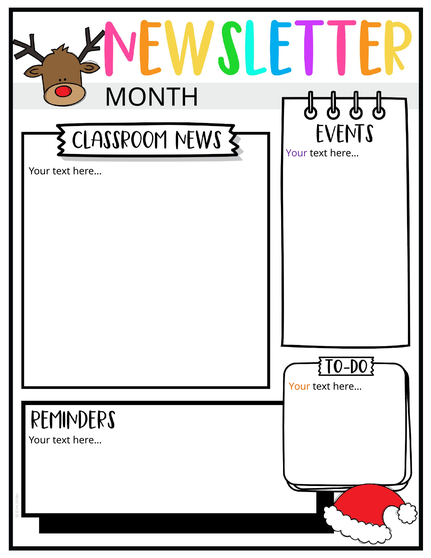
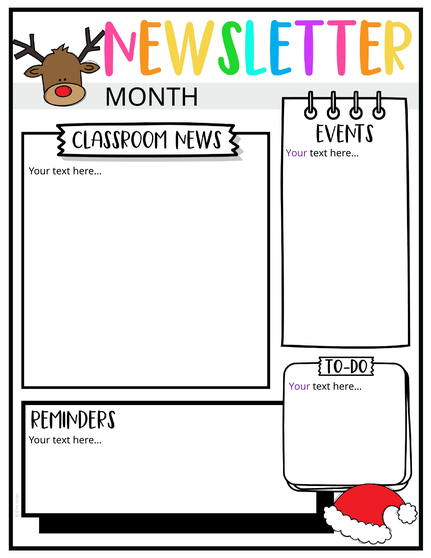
Your colour: orange -> purple (300, 386)
